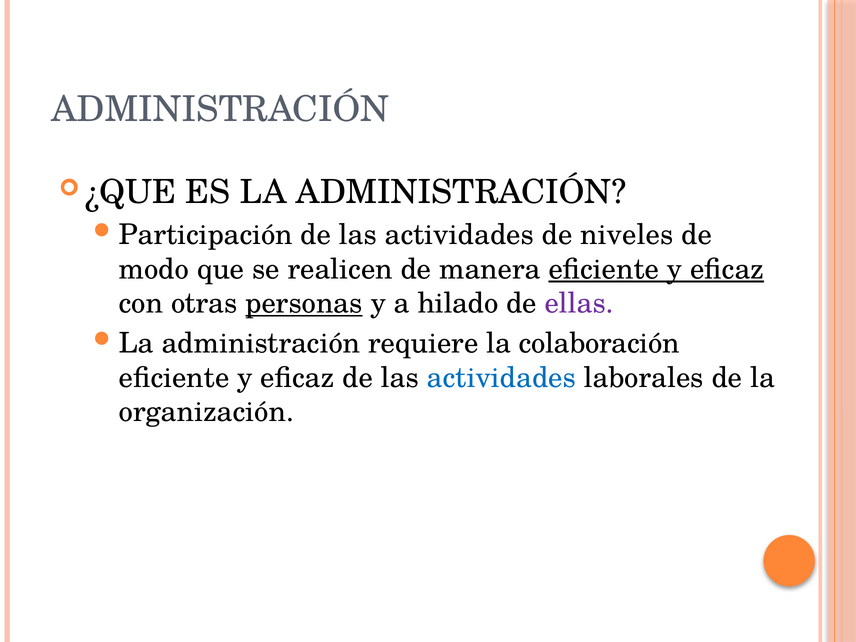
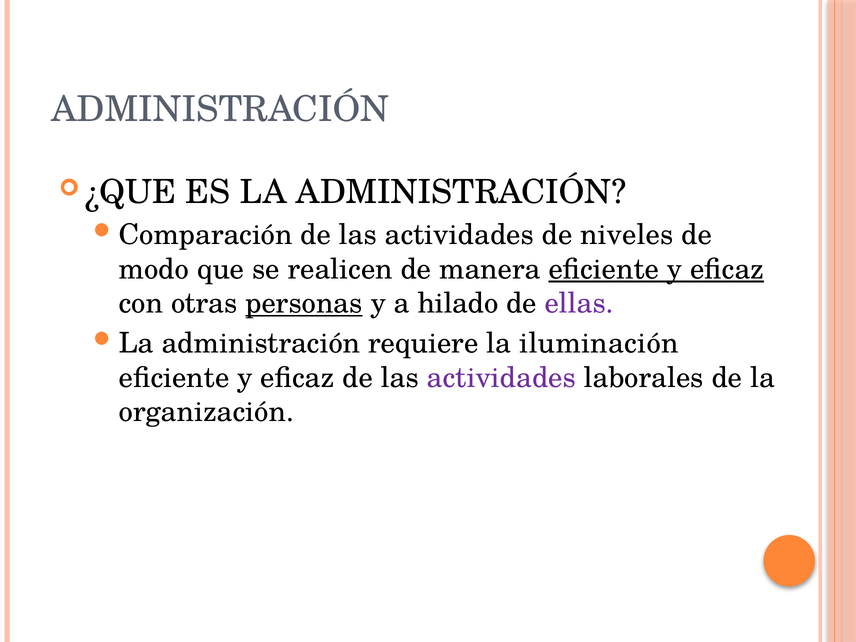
Participación: Participación -> Comparación (206, 235)
colaboración: colaboración -> iluminación (599, 343)
actividades colour: blue -> purple (501, 378)
